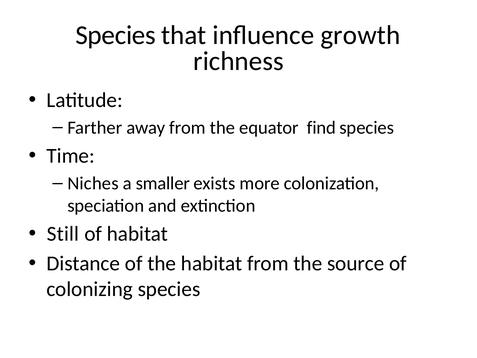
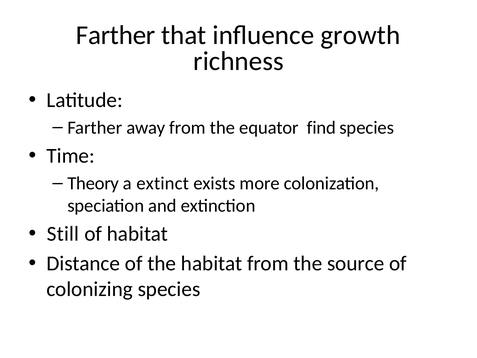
Species: Species -> Farther (116, 35)
Niches: Niches -> Theory (93, 183)
smaller: smaller -> extinct (163, 183)
